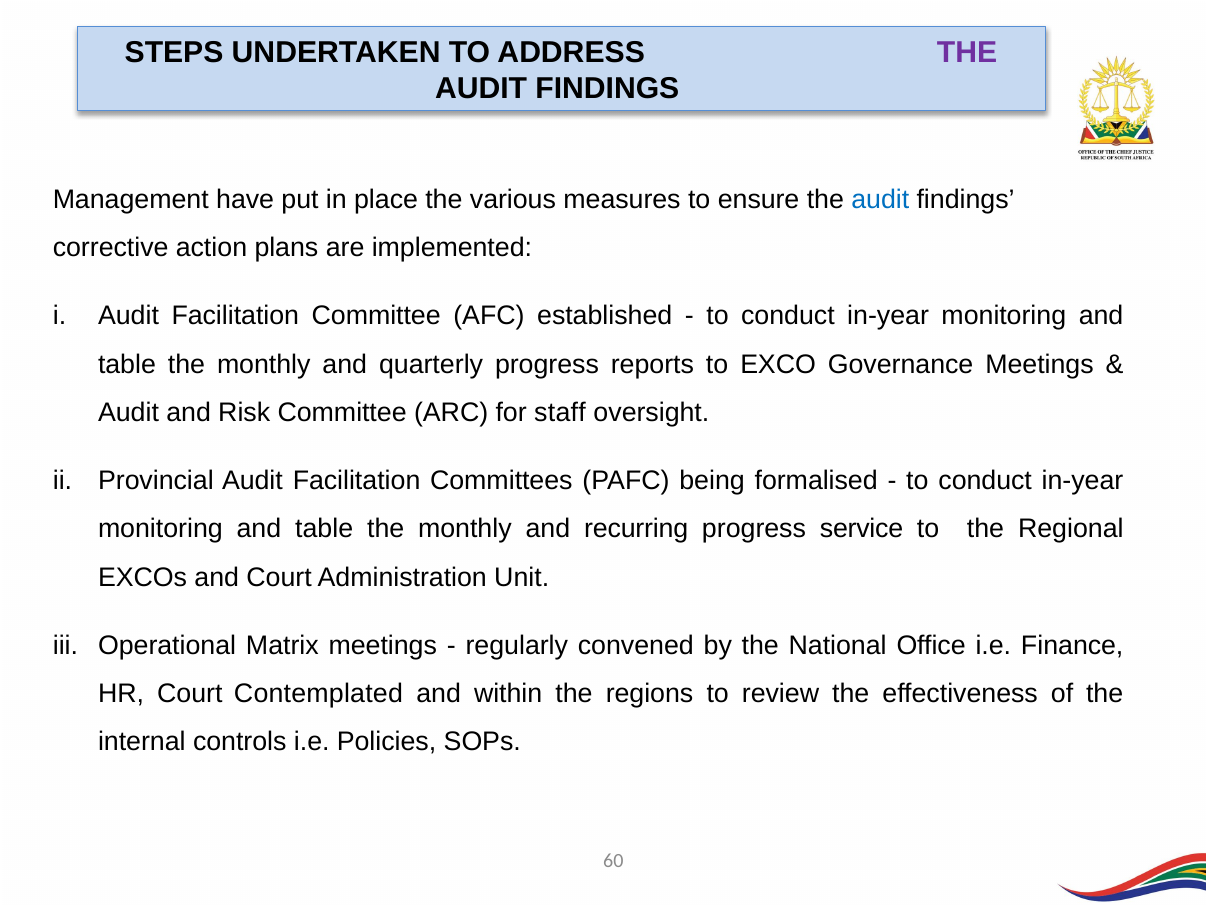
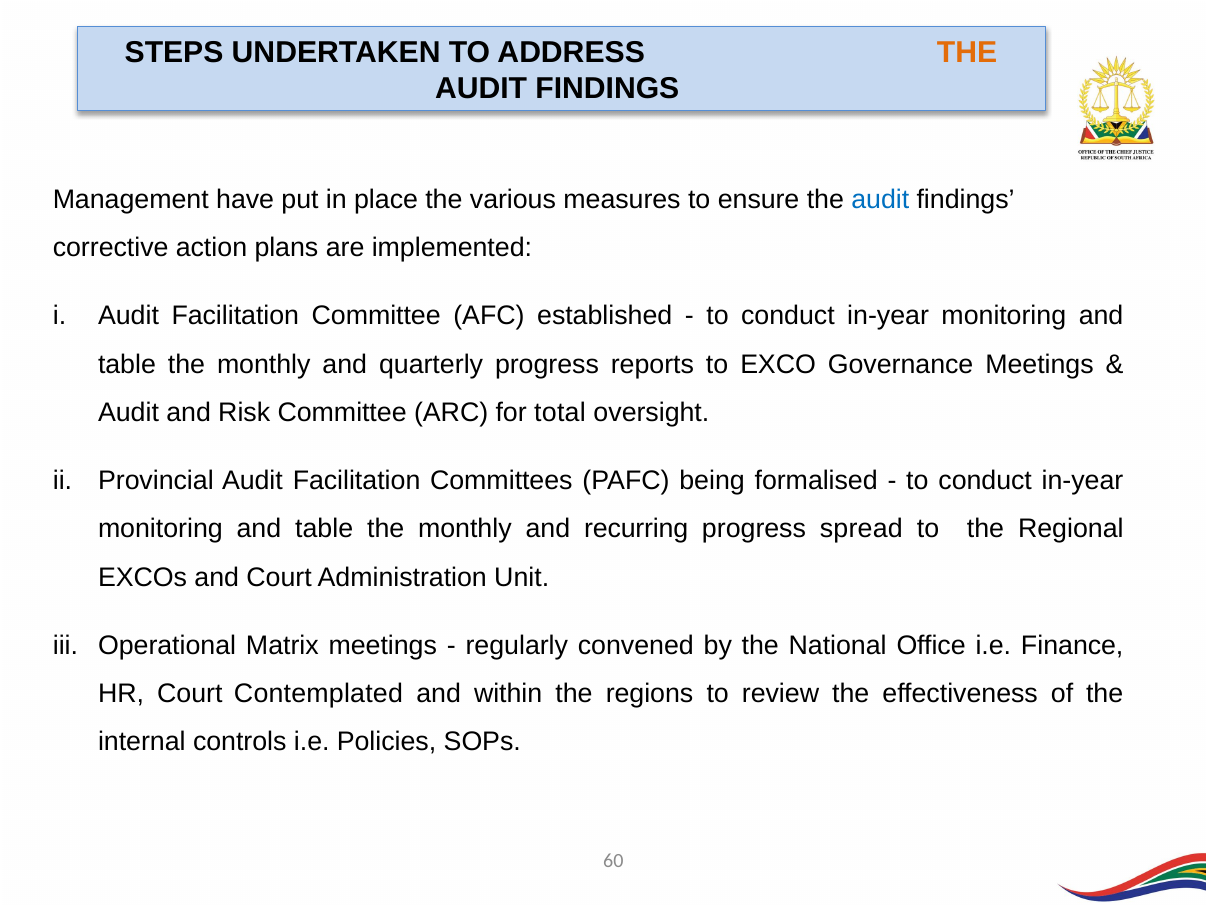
THE colour: purple -> orange (967, 53)
staff: staff -> total (560, 412)
service: service -> spread (861, 529)
